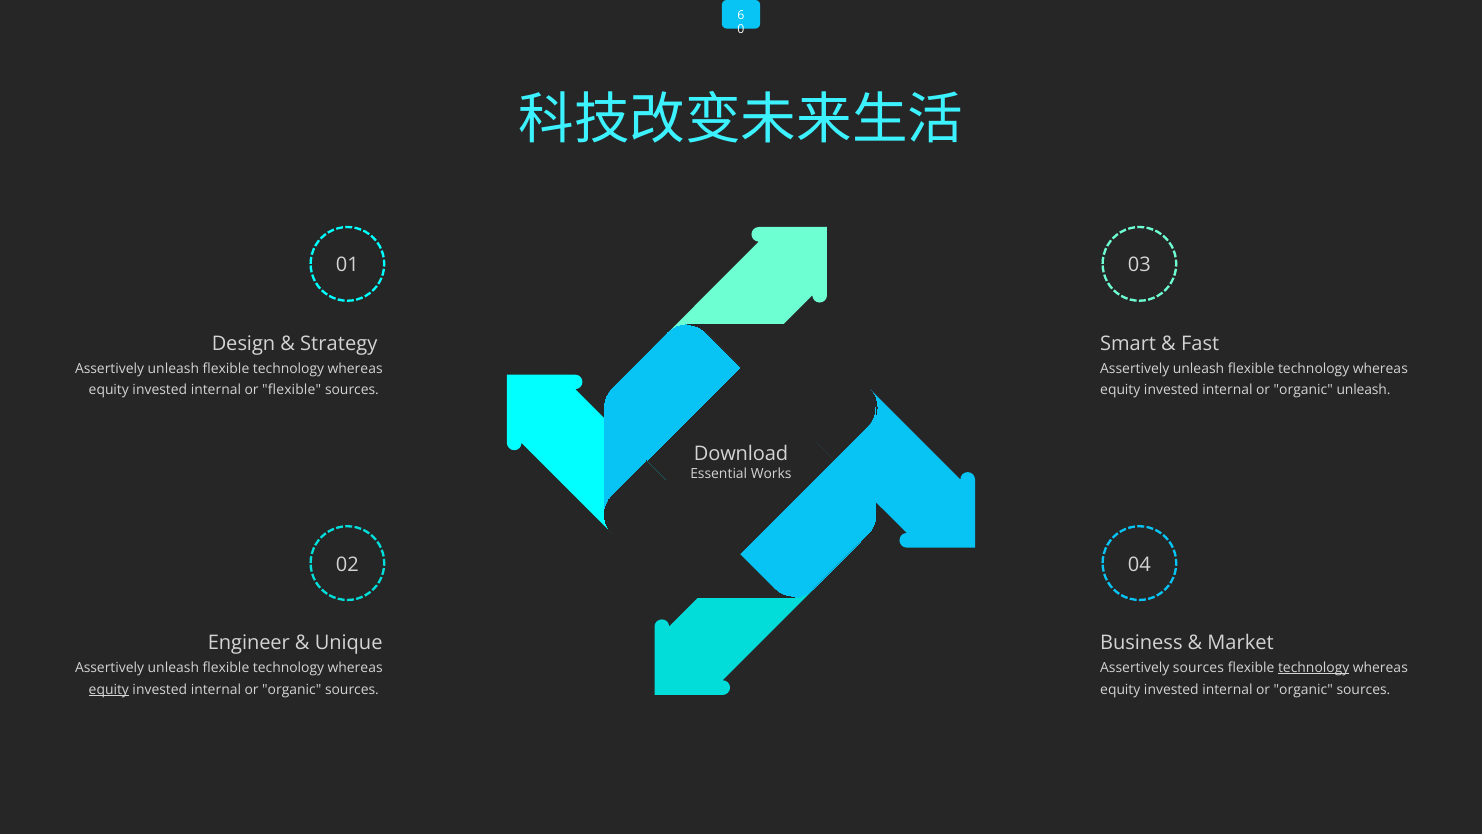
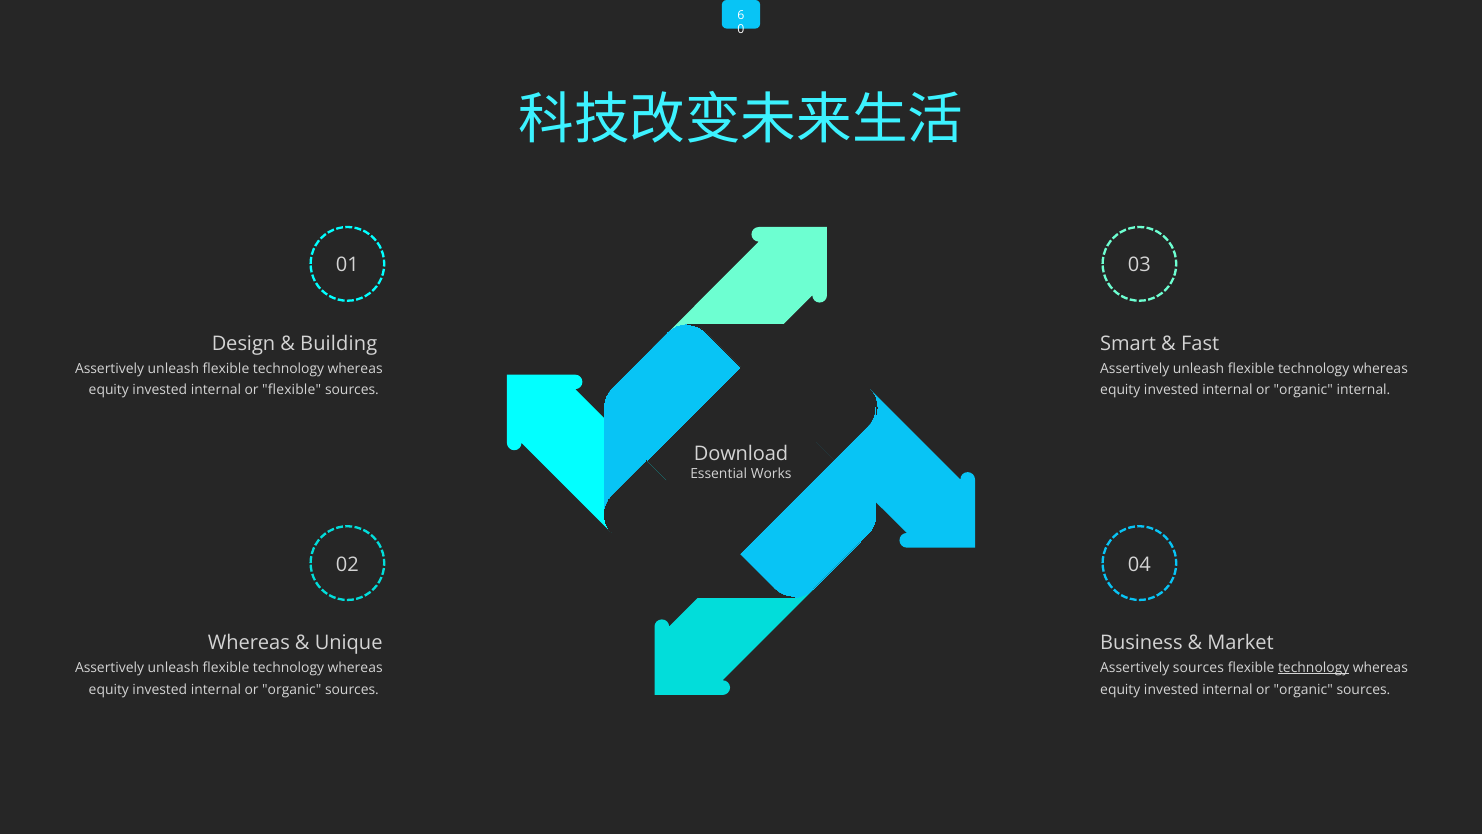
Strategy: Strategy -> Building (339, 343)
organic unleash: unleash -> internal (1363, 390)
Engineer: Engineer -> Whereas (249, 642)
equity underline: present -> none (109, 689)
